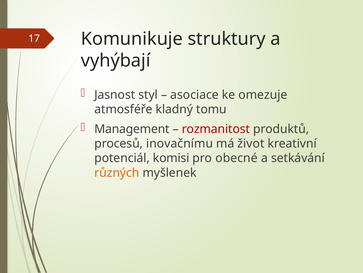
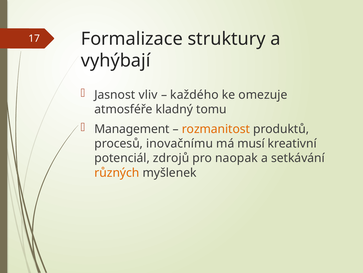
Komunikuje: Komunikuje -> Formalizace (132, 39)
styl: styl -> vliv (148, 95)
asociace: asociace -> každého (194, 95)
rozmanitost colour: red -> orange (216, 129)
život: život -> musí (251, 143)
komisi: komisi -> zdrojů (171, 158)
obecné: obecné -> naopak (236, 158)
